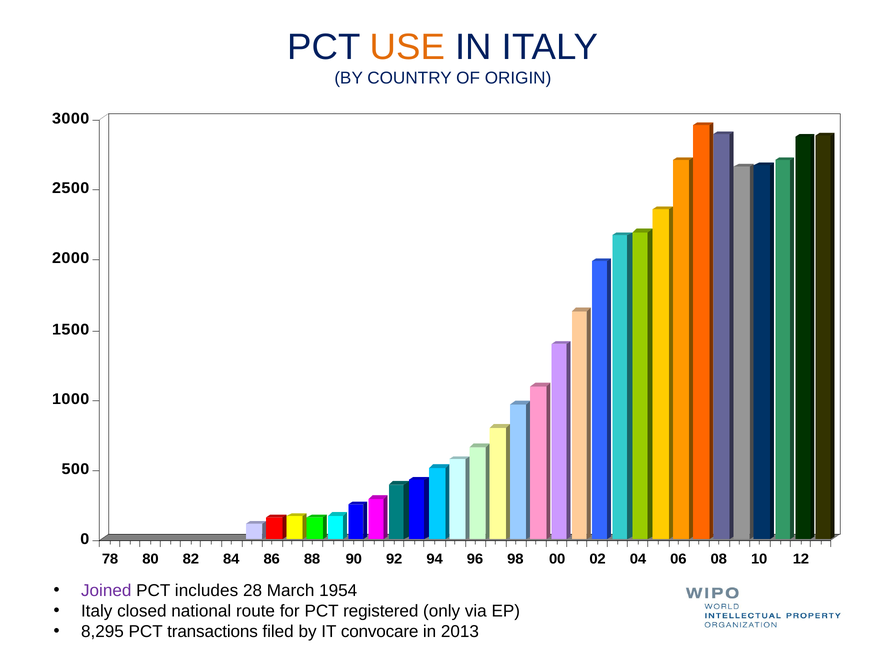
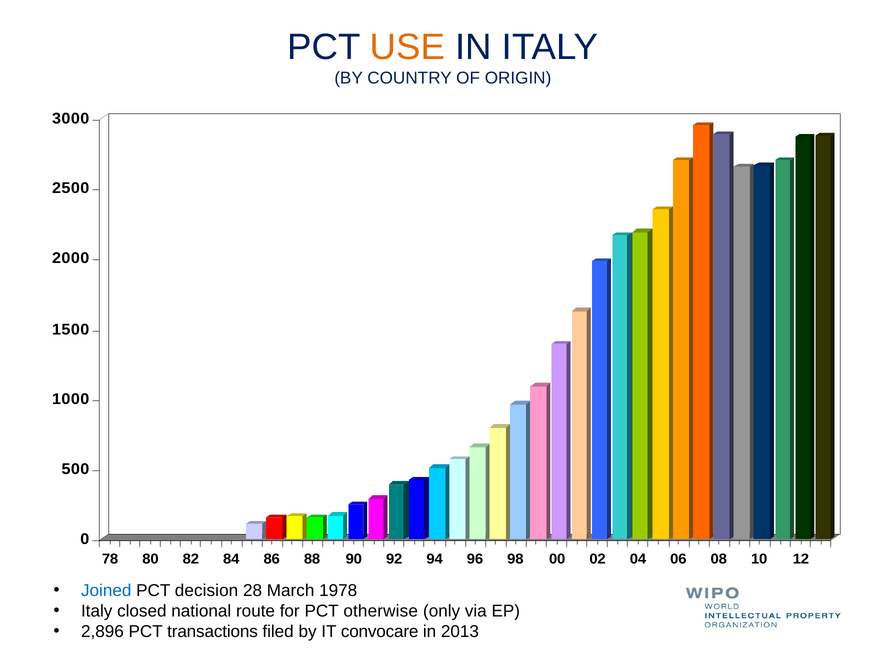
Joined colour: purple -> blue (106, 590)
includes: includes -> decision (207, 590)
1954: 1954 -> 1978 (338, 590)
registered: registered -> otherwise (381, 610)
8,295: 8,295 -> 2,896 (102, 631)
